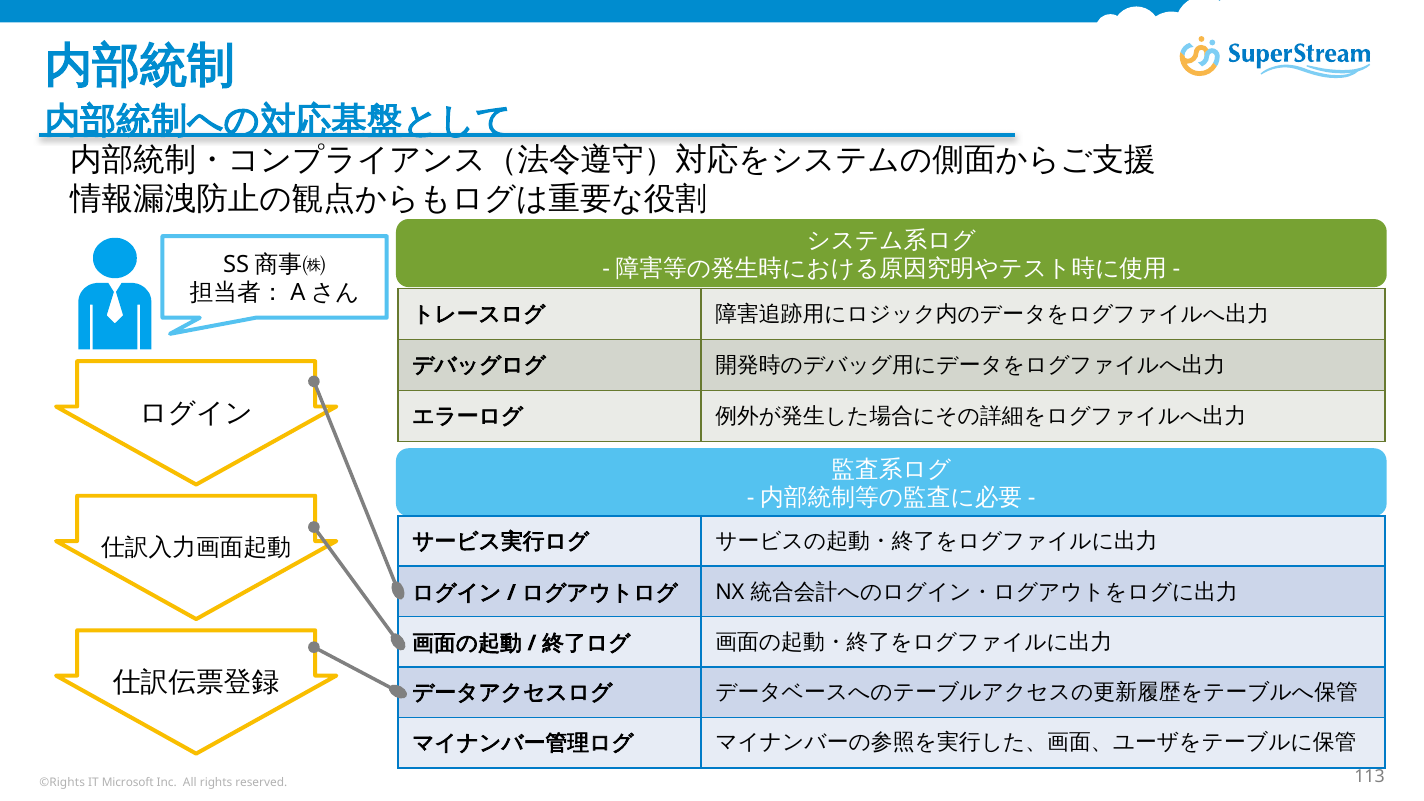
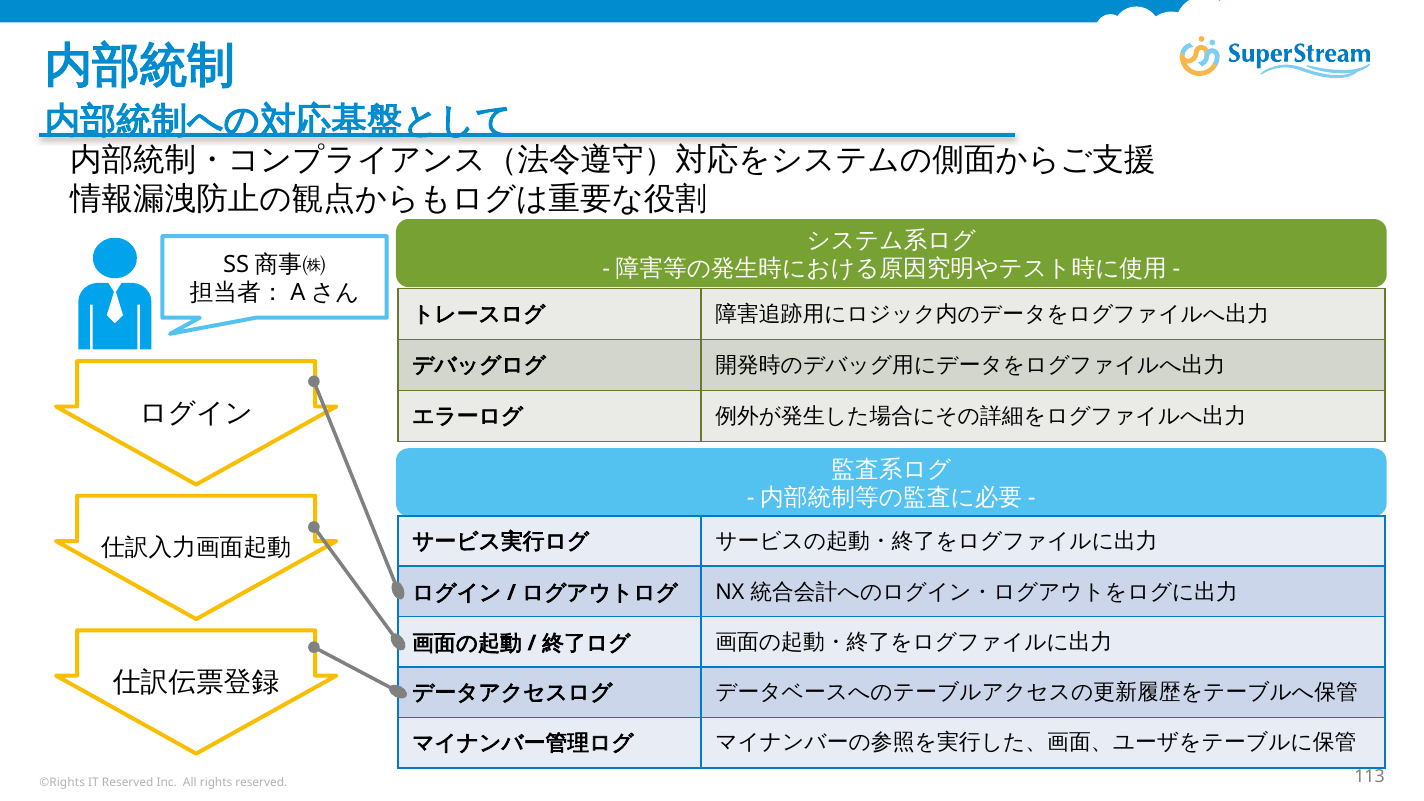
IT Microsoft: Microsoft -> Reserved (128, 783)
